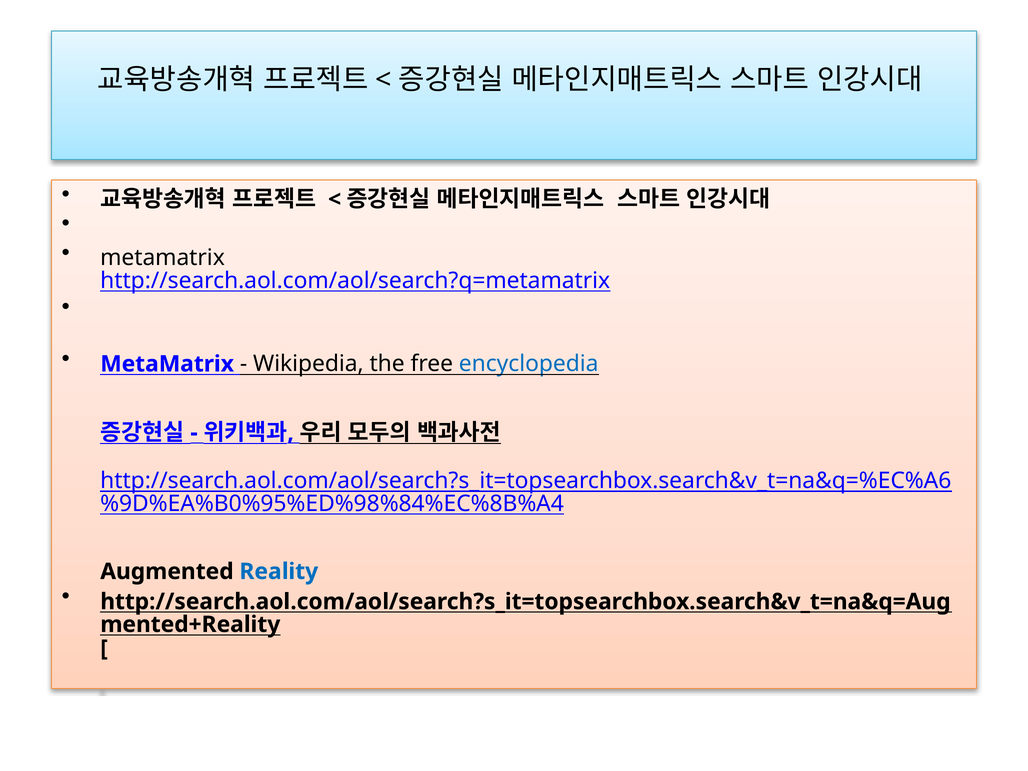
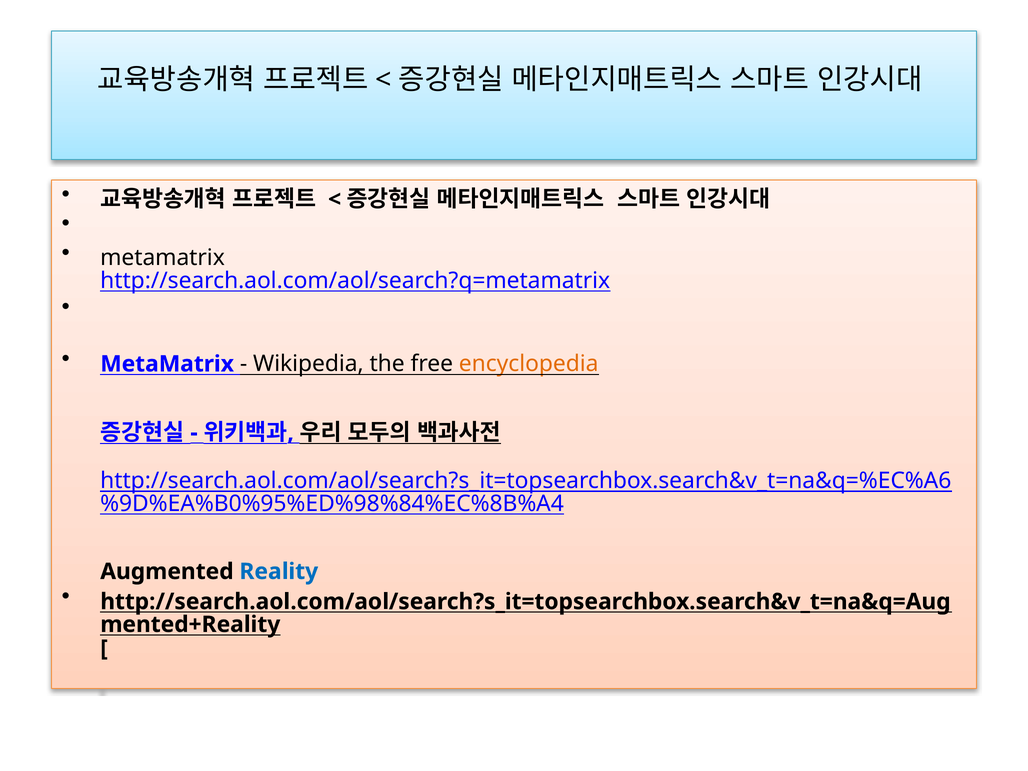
encyclopedia colour: blue -> orange (529, 364)
